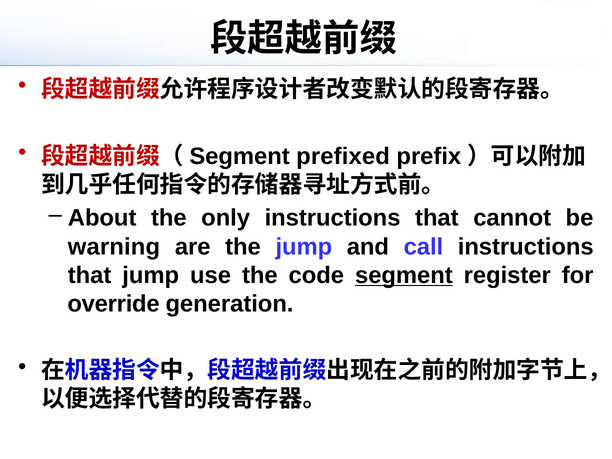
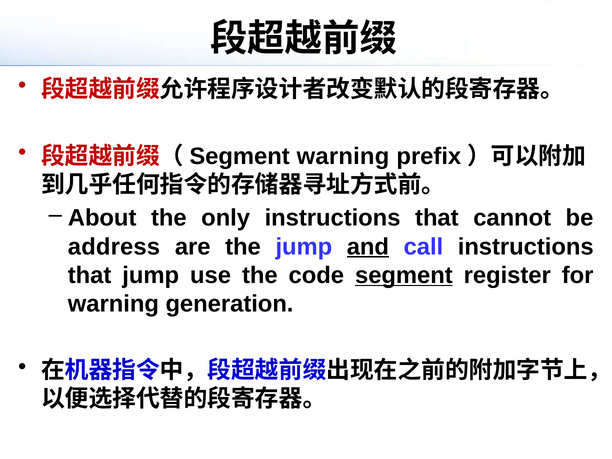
Segment prefixed: prefixed -> warning (343, 156)
warning: warning -> address (114, 247)
and underline: none -> present (368, 247)
override: override -> warning (113, 304)
